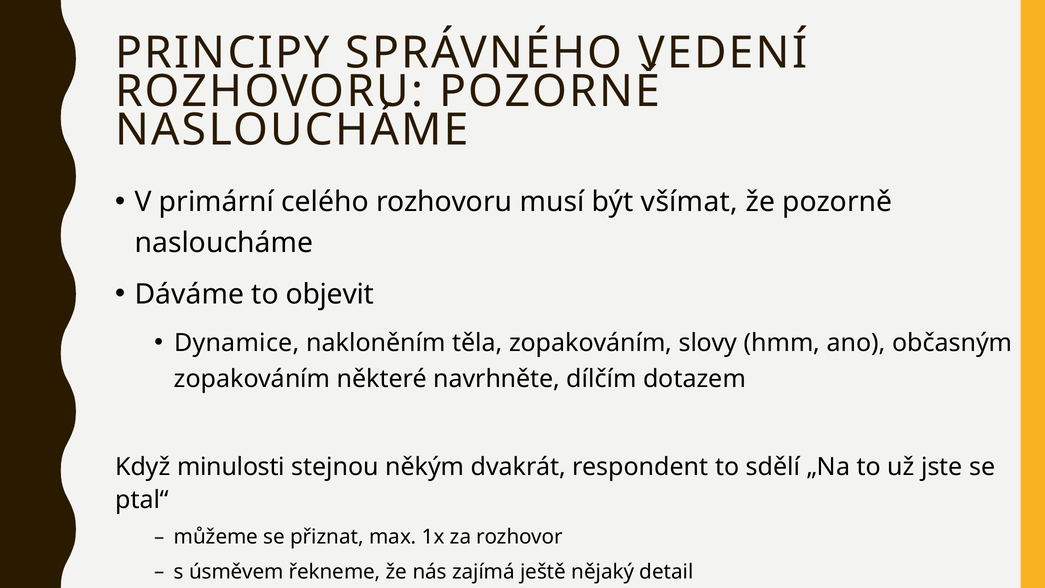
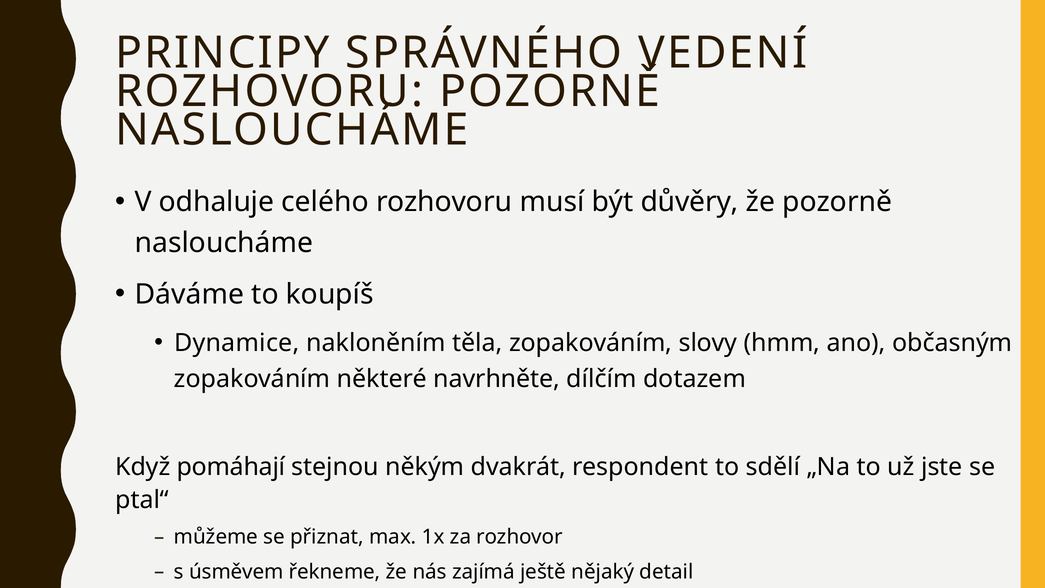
primární: primární -> odhaluje (217, 202)
všímat: všímat -> důvěry (690, 202)
objevit: objevit -> koupíš (330, 294)
minulosti: minulosti -> pomáhají (231, 467)
